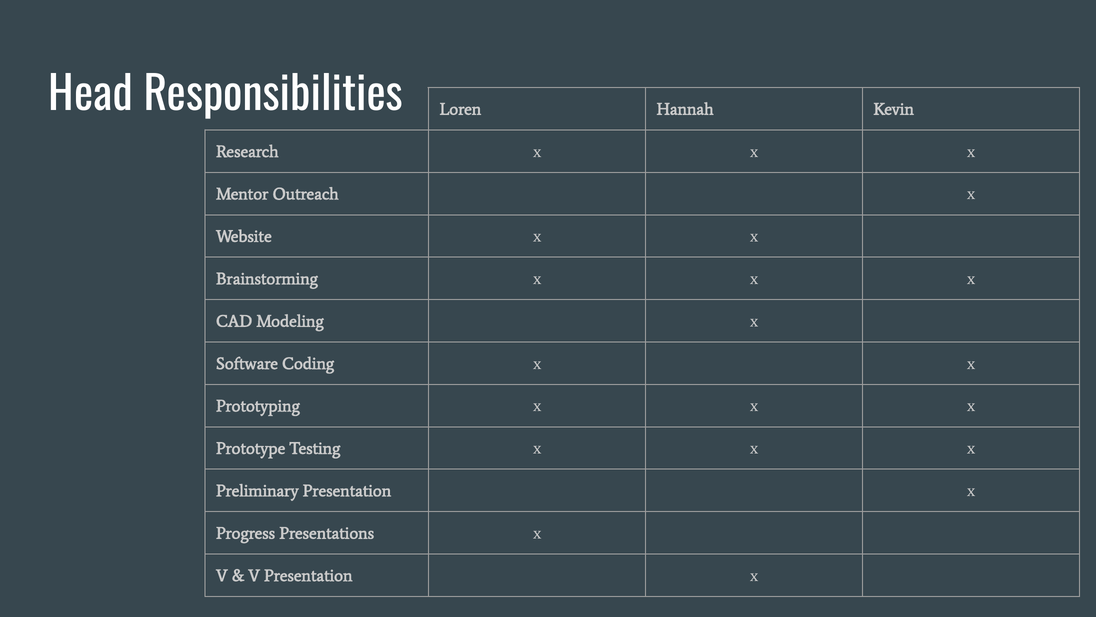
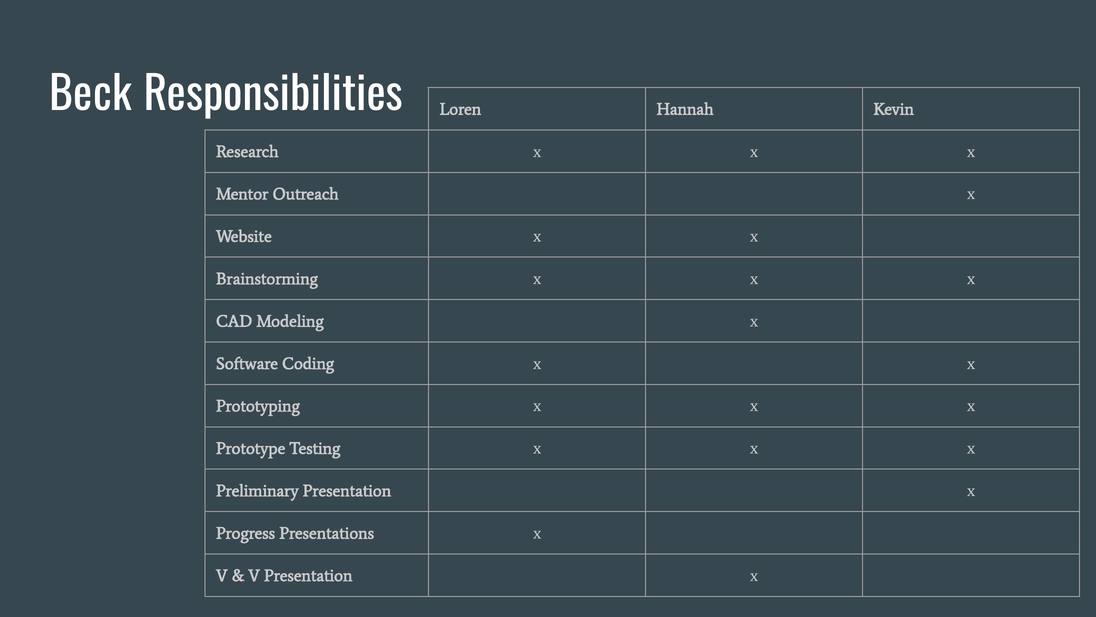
Head: Head -> Beck (91, 95)
